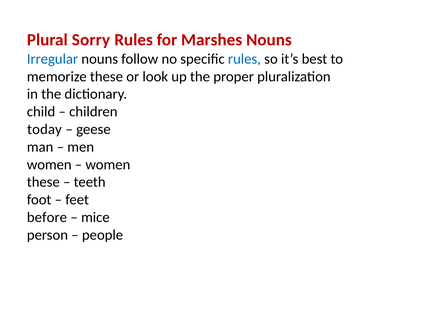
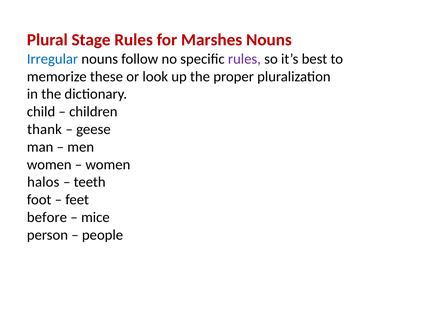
Sorry: Sorry -> Stage (91, 40)
rules colour: blue -> purple (244, 59)
today: today -> thank (44, 130)
these: these -> halos (43, 183)
